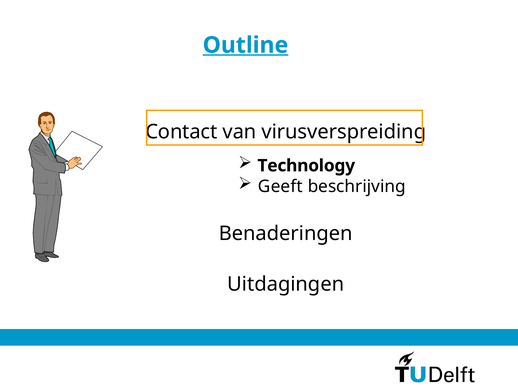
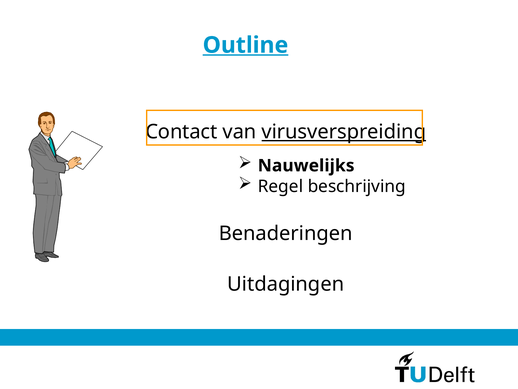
virusverspreiding underline: none -> present (344, 132)
Technology: Technology -> Nauwelijks (306, 165)
Geeft: Geeft -> Regel (280, 186)
